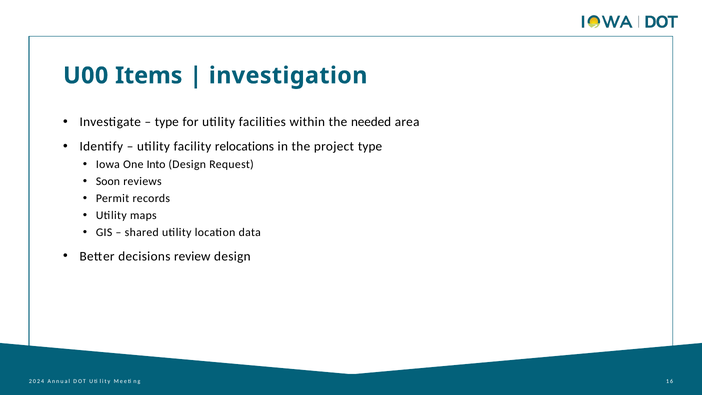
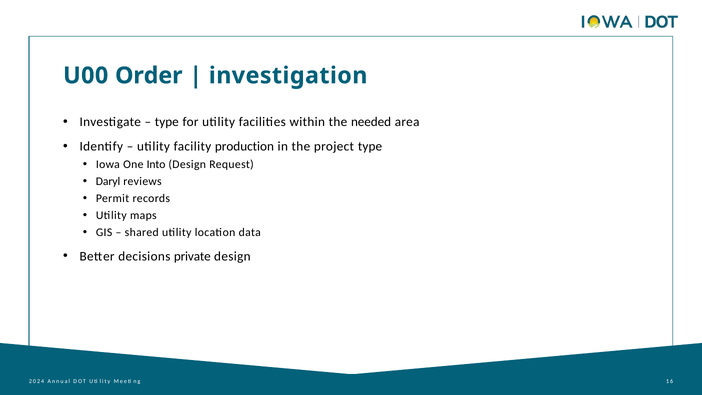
Items: Items -> Order (149, 76)
relocations: relocations -> production (244, 147)
Soon: Soon -> Daryl (108, 181)
review: review -> private (192, 256)
